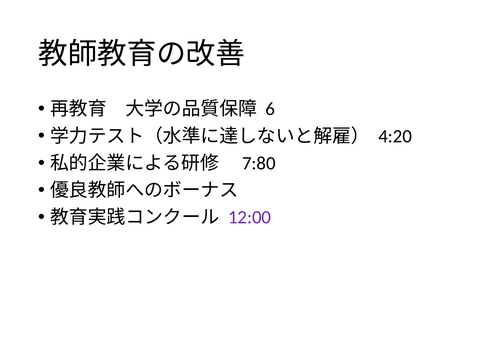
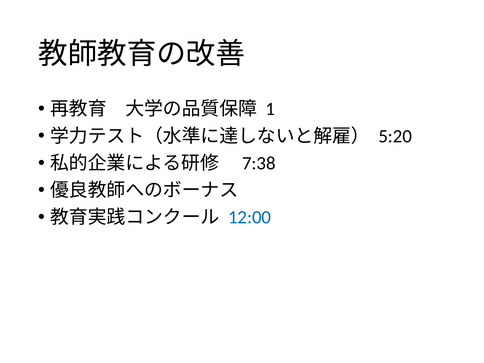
6: 6 -> 1 (270, 109)
4:20: 4:20 -> 5:20 (395, 136)
7:80: 7:80 -> 7:38 (259, 163)
12:00 colour: purple -> blue (250, 217)
